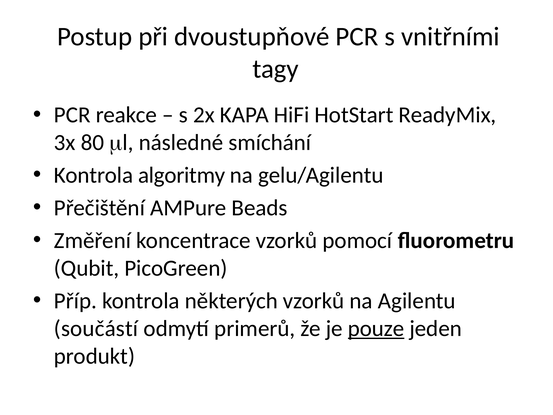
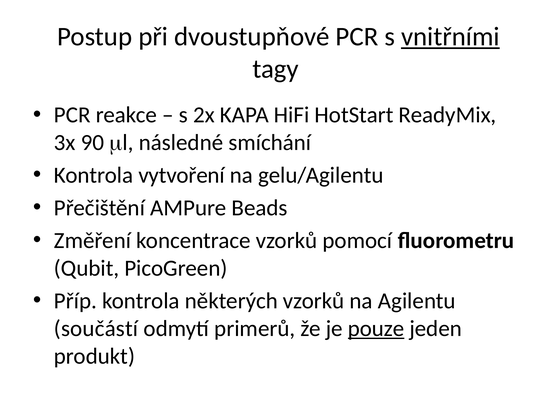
vnitřními underline: none -> present (450, 37)
80: 80 -> 90 (92, 143)
algoritmy: algoritmy -> vytvoření (182, 175)
